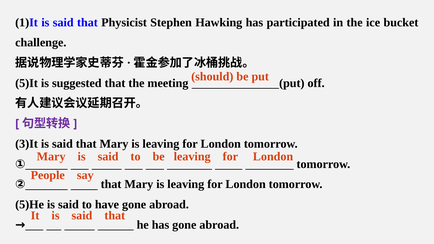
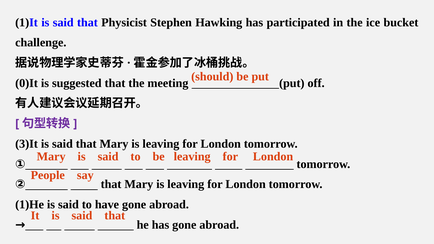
5)It: 5)It -> 0)It (27, 83)
5)He: 5)He -> 1)He (30, 205)
